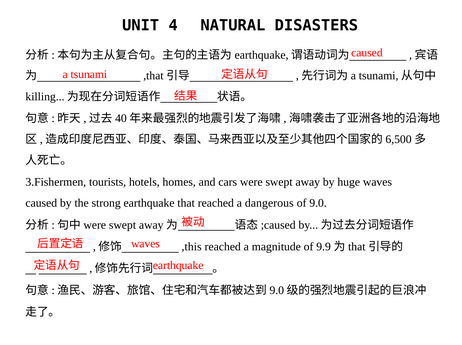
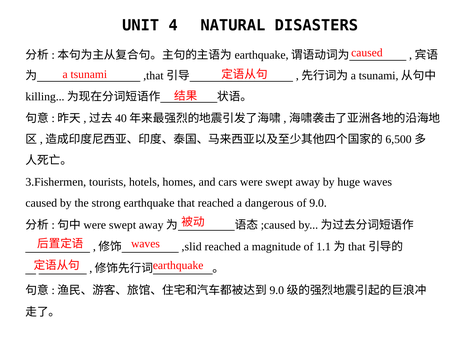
,this: ,this -> ,slid (192, 247)
9.9: 9.9 -> 1.1 (324, 247)
